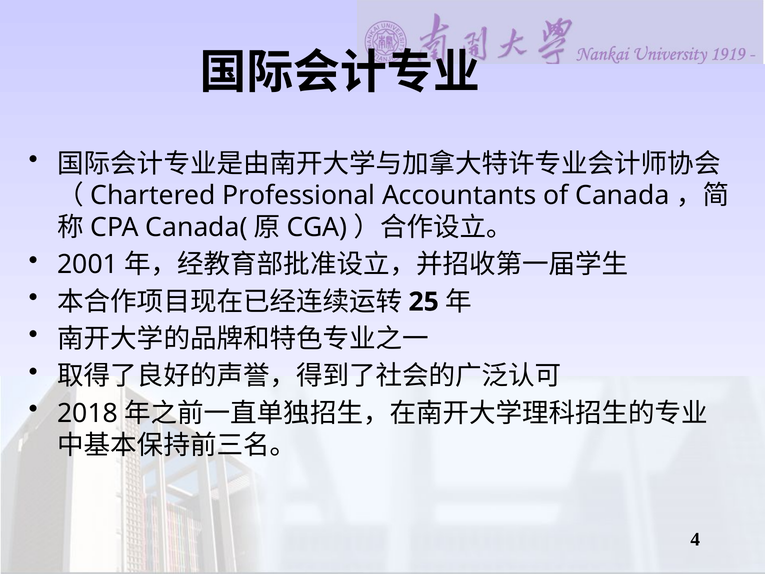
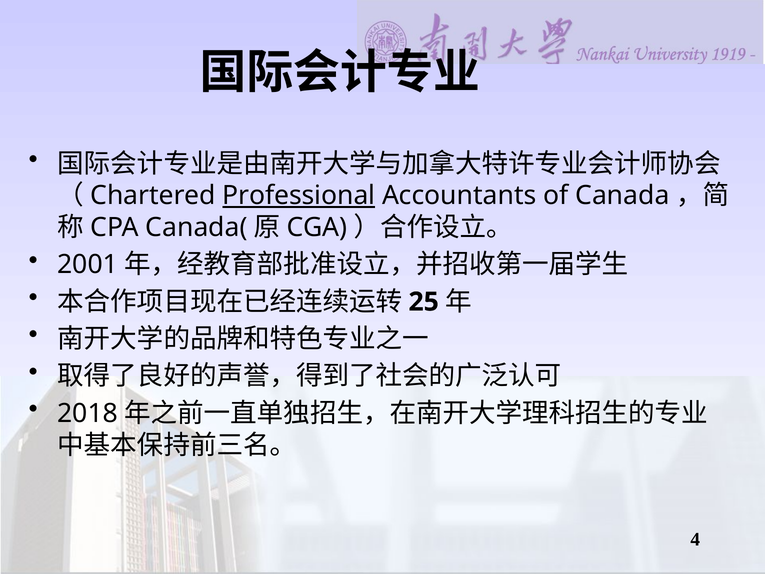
Professional underline: none -> present (299, 196)
